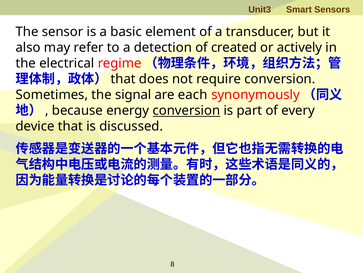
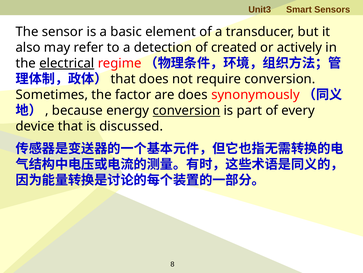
electrical underline: none -> present (67, 63)
signal: signal -> factor (133, 95)
are each: each -> does (193, 95)
